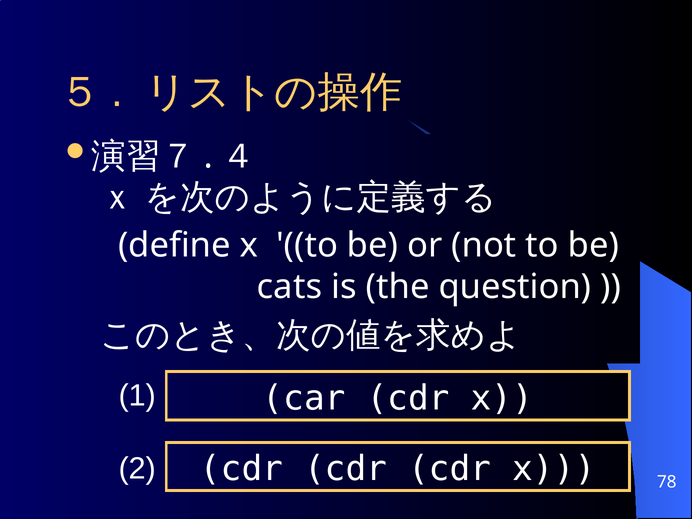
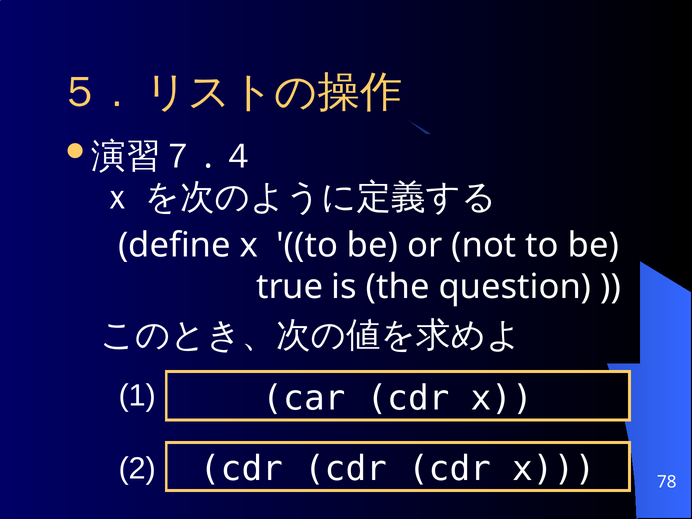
cats: cats -> true (290, 287)
